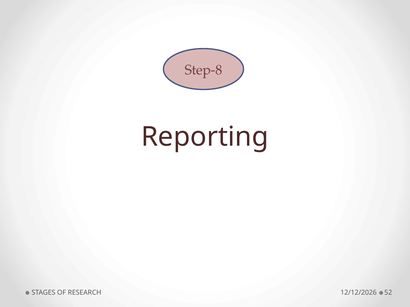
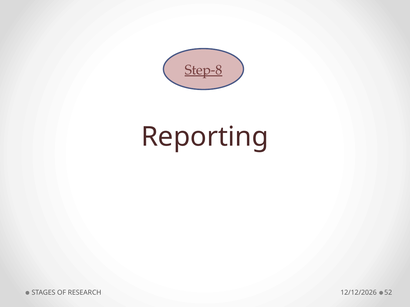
Step-8 underline: none -> present (203, 70)
